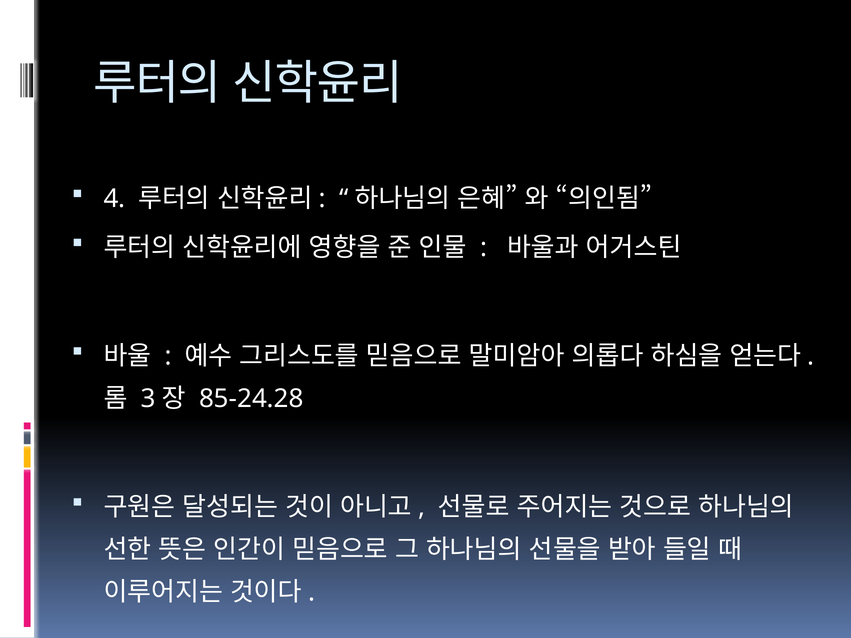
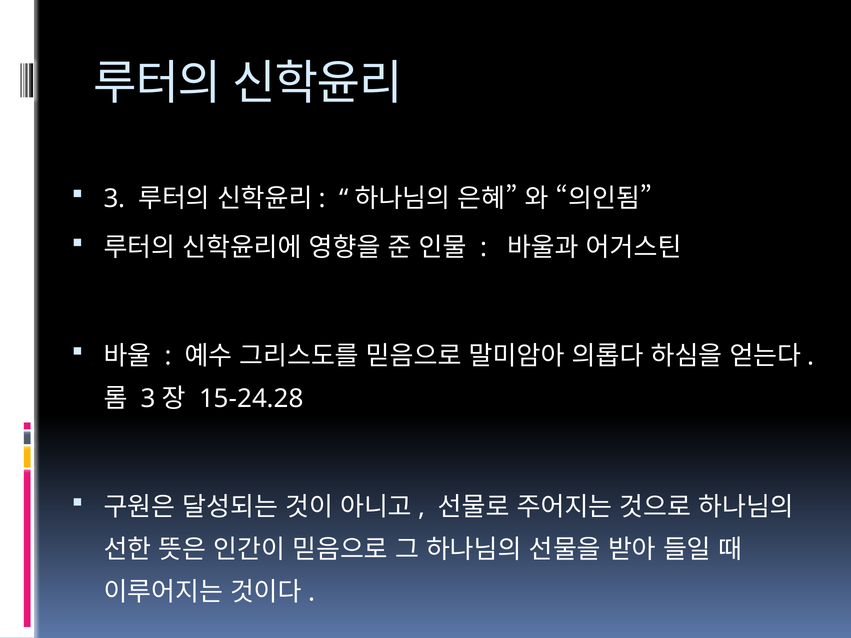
4: 4 -> 3 (114, 199)
85-24.28: 85-24.28 -> 15-24.28 (251, 399)
